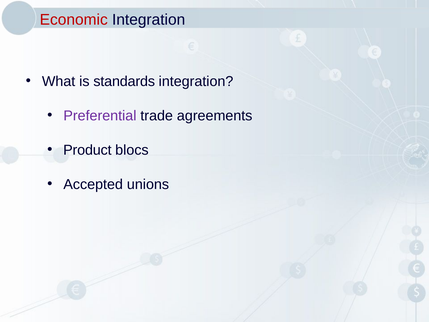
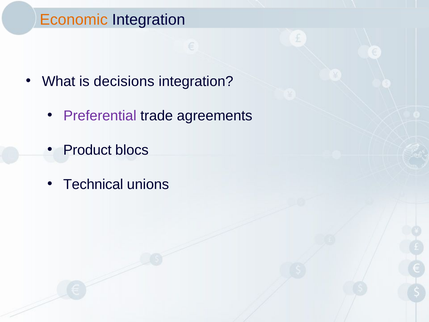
Economic colour: red -> orange (74, 20)
standards: standards -> decisions (124, 81)
Accepted: Accepted -> Technical (93, 184)
